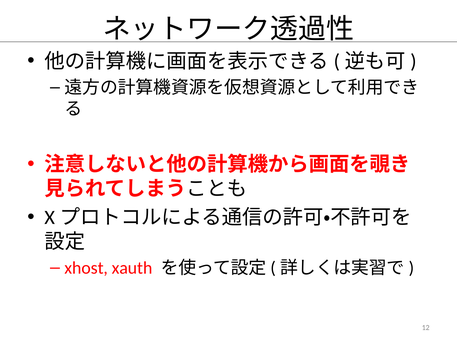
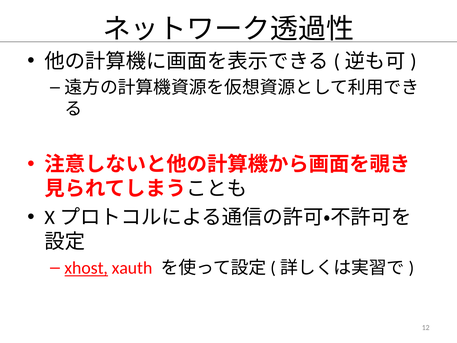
xhost underline: none -> present (86, 268)
